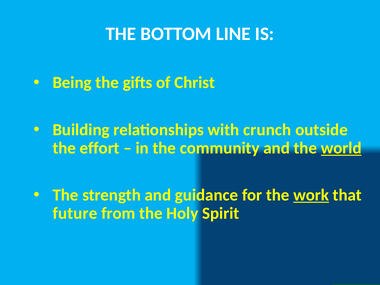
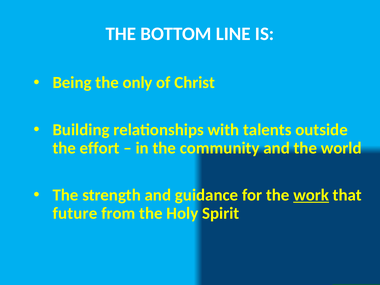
gifts: gifts -> only (138, 83)
crunch: crunch -> talents (267, 130)
world underline: present -> none (341, 148)
